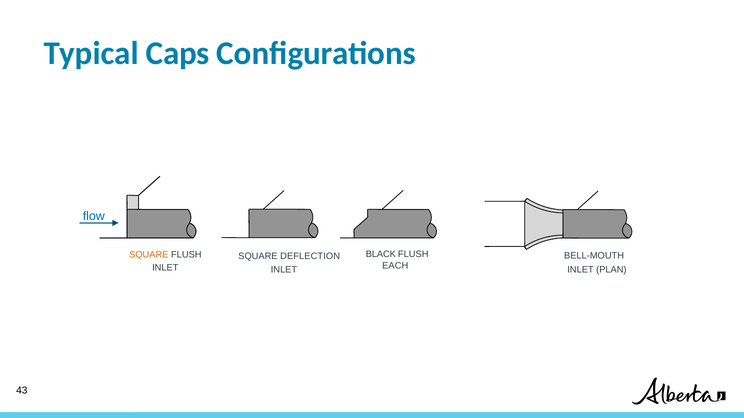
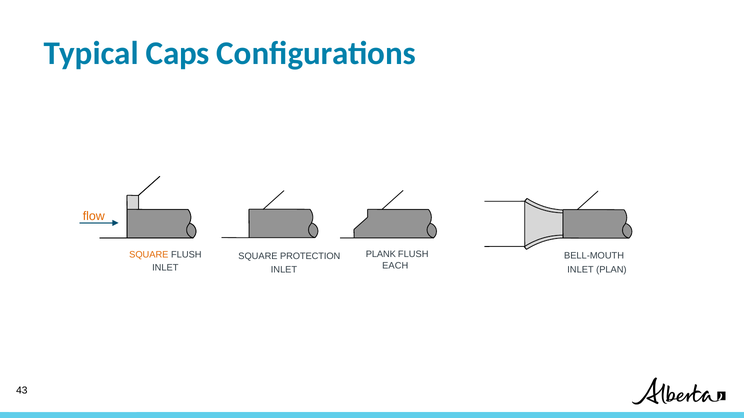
flow colour: blue -> orange (94, 216)
BLACK: BLACK -> PLANK (381, 254)
DEFLECTION: DEFLECTION -> PROTECTION (310, 257)
